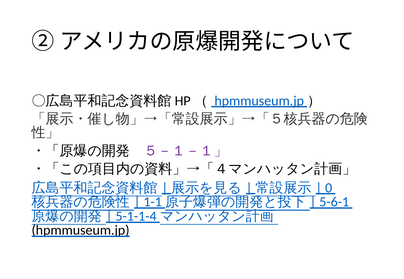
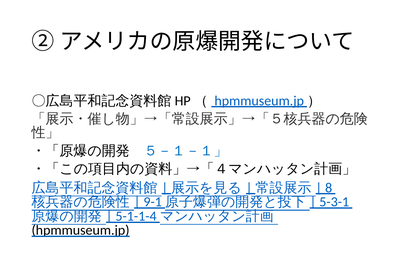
５－１－１」 colour: purple -> blue (186, 151)
0: 0 -> 8 (329, 188)
1-1: 1-1 -> 9-1 (153, 203)
5-6-1: 5-6-1 -> 5-3-1 (334, 203)
